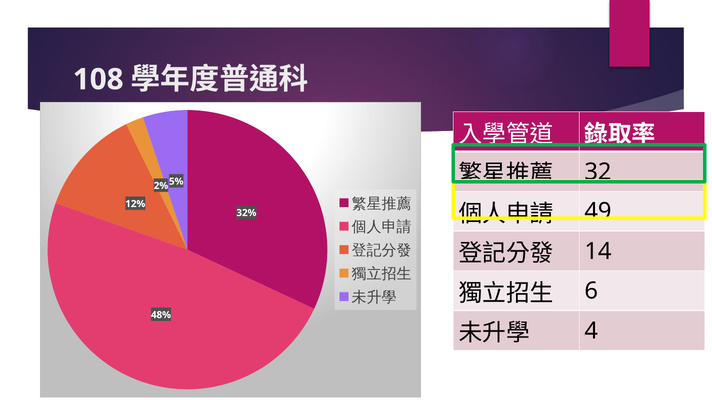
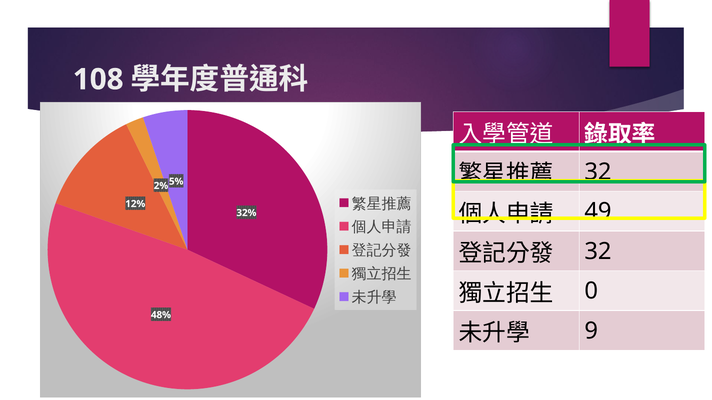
14: 14 -> 32 (598, 252)
6: 6 -> 0 (591, 291)
4: 4 -> 9 (591, 331)
